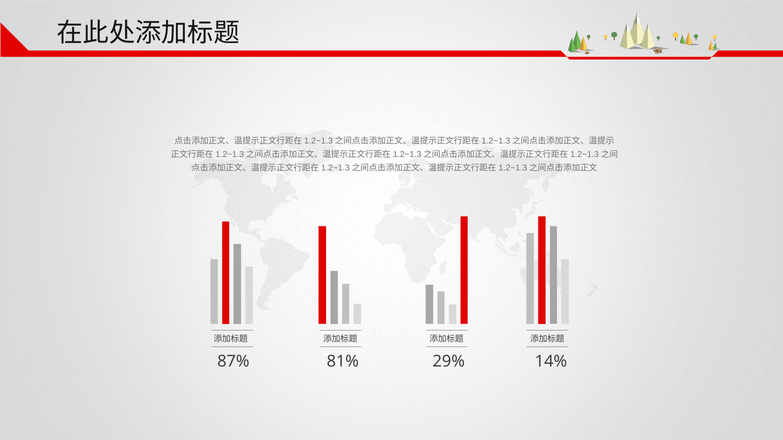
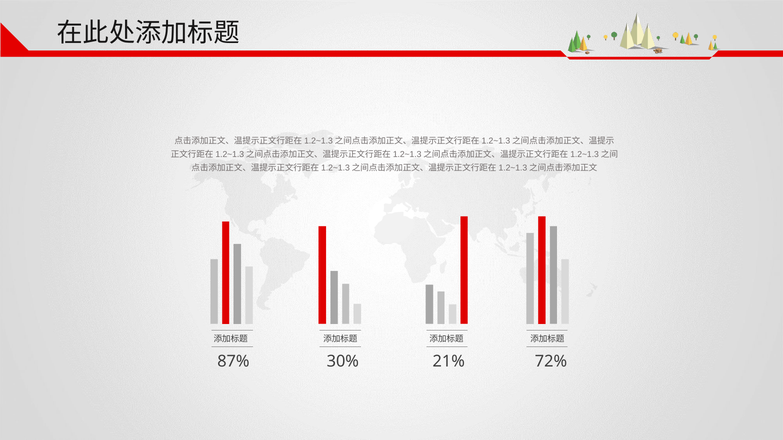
81%: 81% -> 30% (343, 362)
29%: 29% -> 21% (449, 362)
14%: 14% -> 72% (551, 362)
